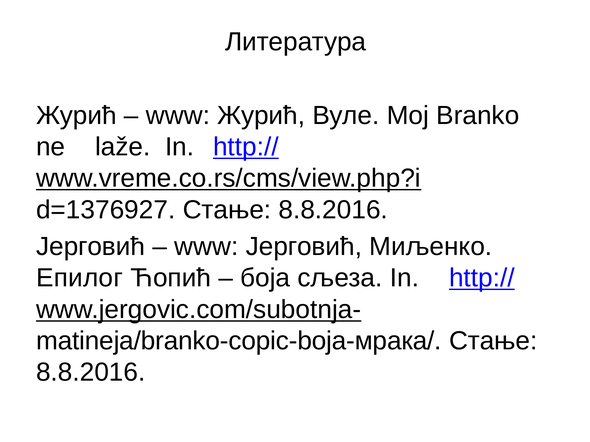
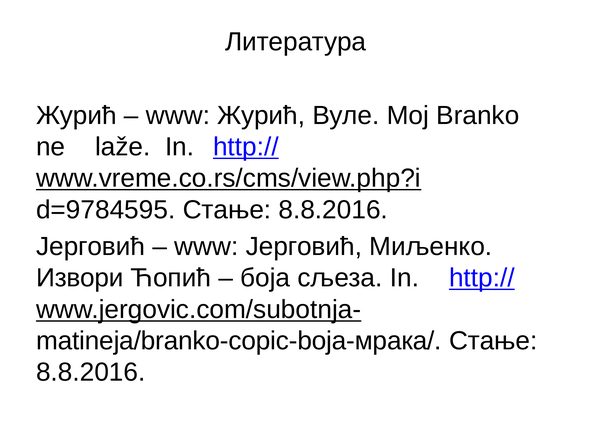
d=1376927: d=1376927 -> d=9784595 (106, 210)
Епилог: Епилог -> Извори (80, 278)
